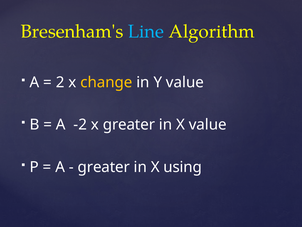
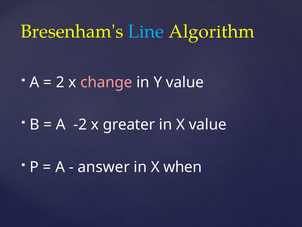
change colour: yellow -> pink (106, 82)
greater: greater -> answer (104, 167)
using: using -> when (183, 167)
